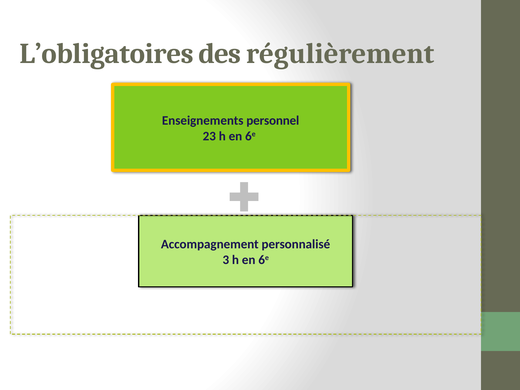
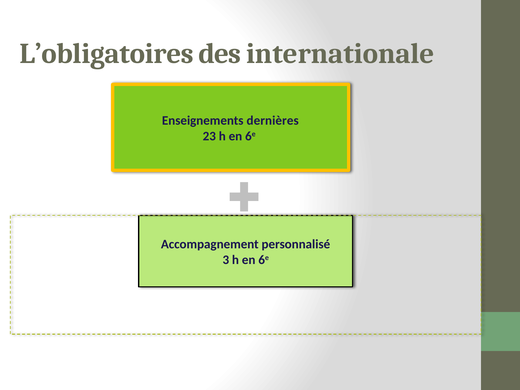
régulièrement: régulièrement -> internationale (340, 54)
personnel: personnel -> dernières (273, 121)
